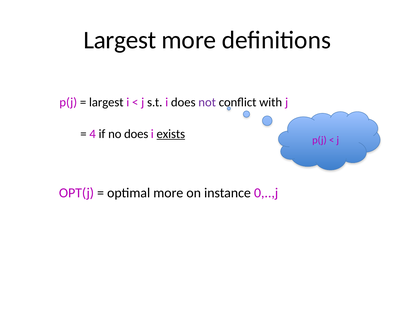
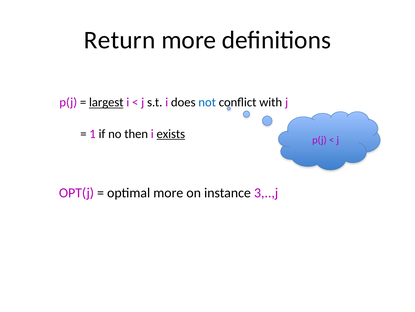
Largest: Largest -> Return (120, 40)
largest underline: none -> present (106, 102)
not colour: purple -> blue (207, 102)
4: 4 -> 1 (93, 134)
no does: does -> then (136, 134)
0,..,j: 0,..,j -> 3,..,j (266, 193)
